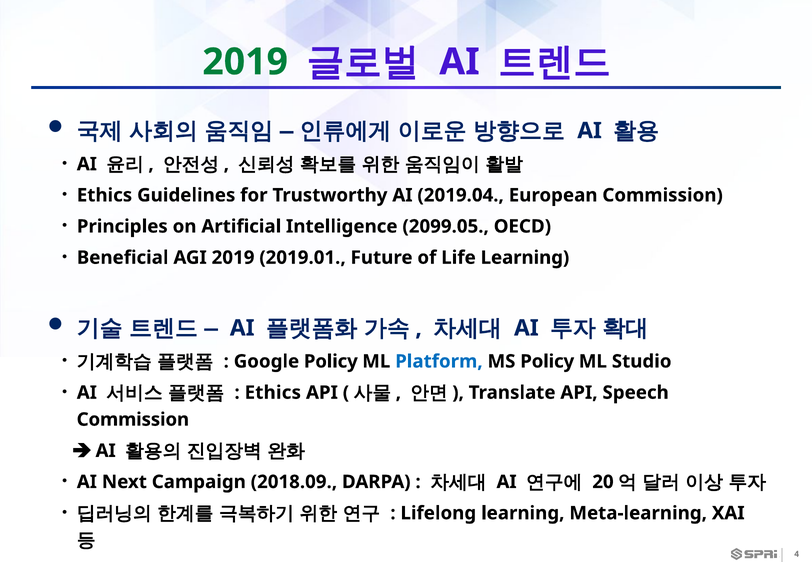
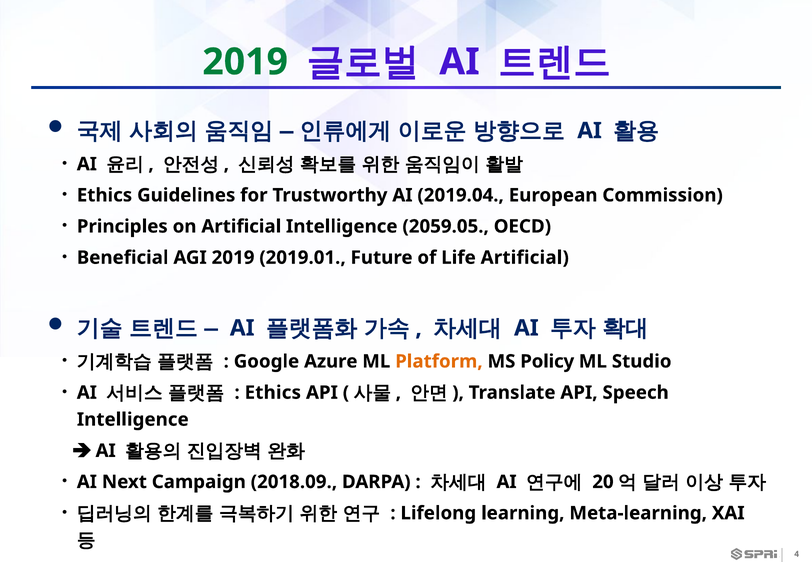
2099.05: 2099.05 -> 2059.05 (446, 226)
Life Learning: Learning -> Artificial (525, 258)
Google Policy: Policy -> Azure (331, 361)
Platform colour: blue -> orange (439, 361)
Commission: Commission -> Intelligence (133, 420)
